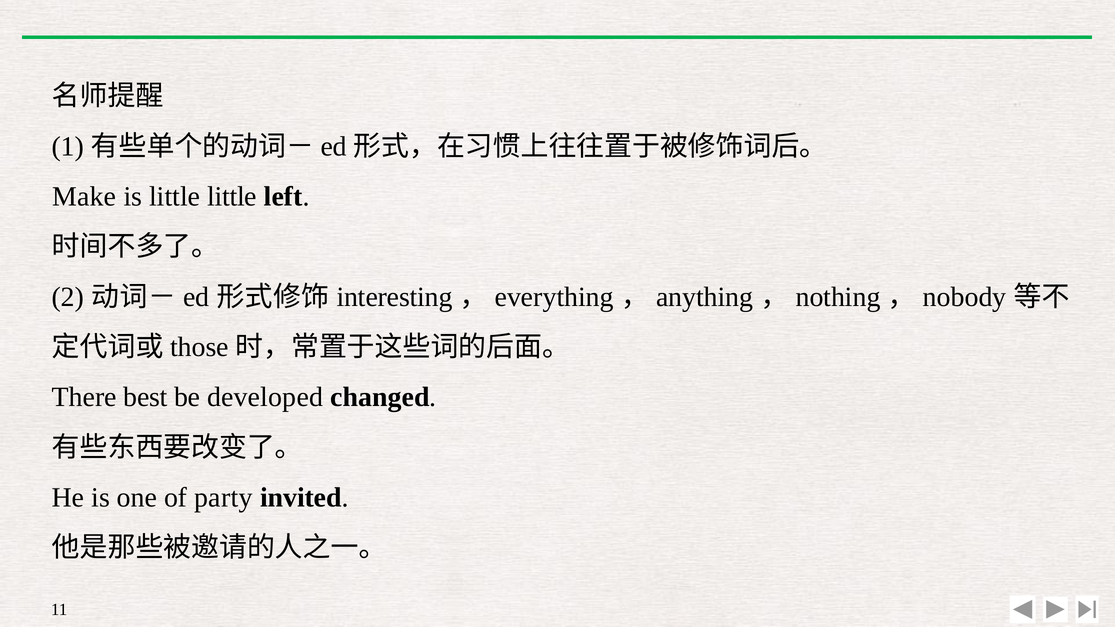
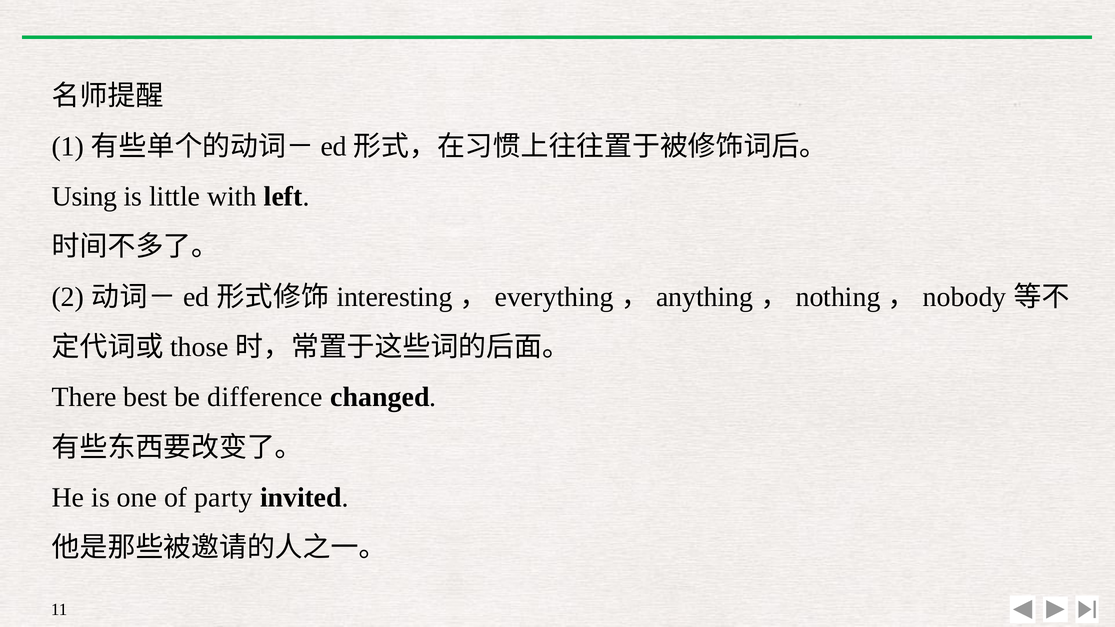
Make: Make -> Using (84, 197)
little little: little -> with (232, 197)
developed: developed -> difference (265, 397)
